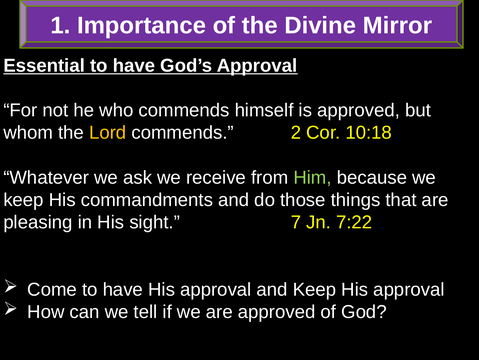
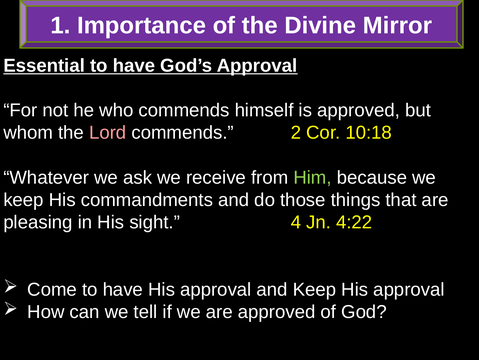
Lord colour: yellow -> pink (108, 132)
7: 7 -> 4 (296, 222)
7:22: 7:22 -> 4:22 (354, 222)
